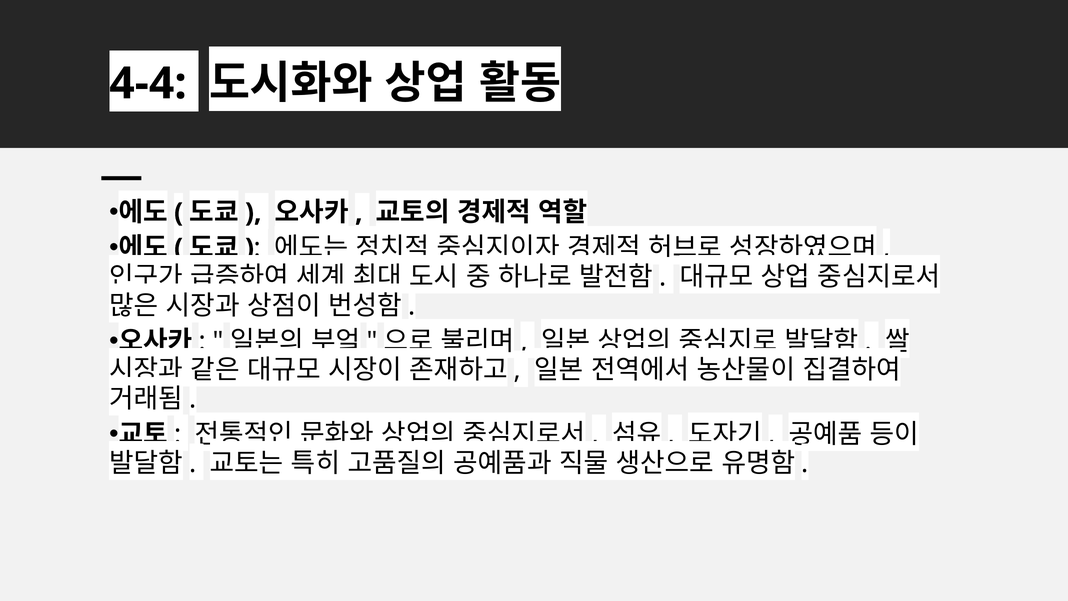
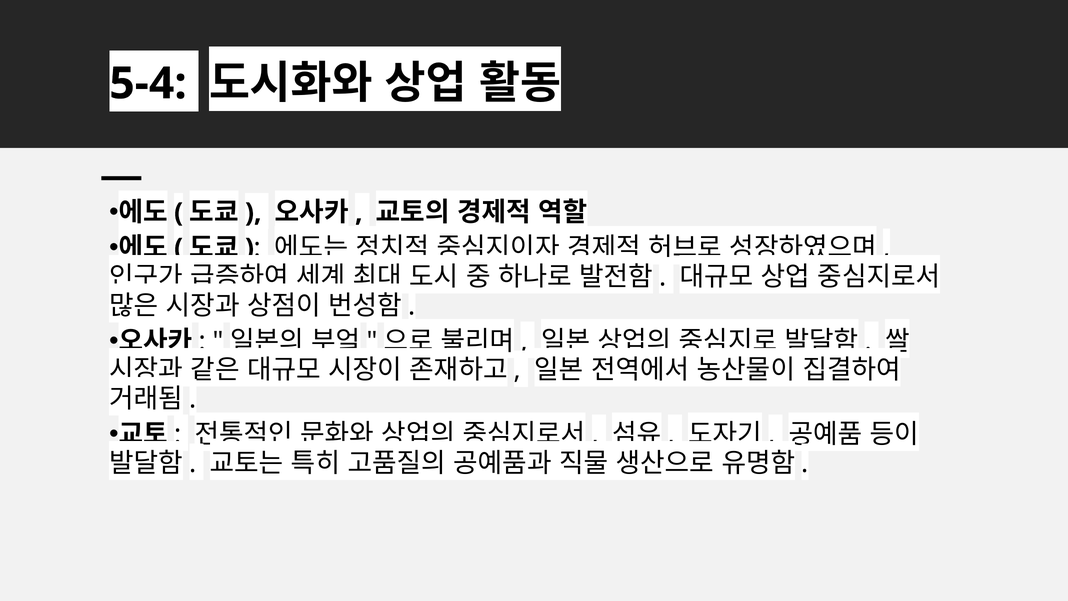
4-4: 4-4 -> 5-4 (148, 84)
